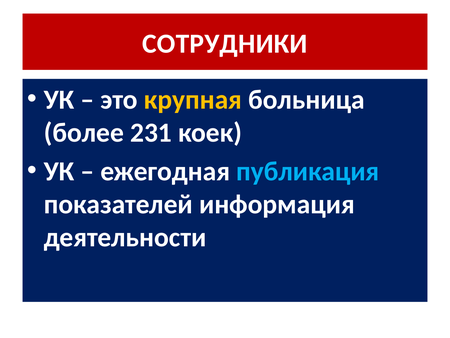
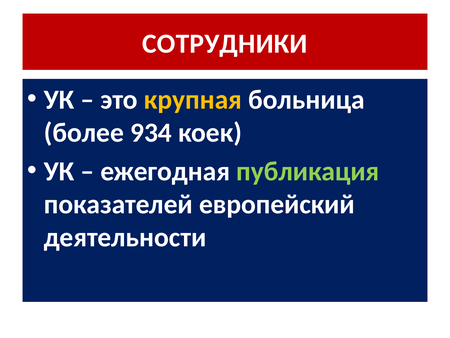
231: 231 -> 934 (151, 132)
публикация colour: light blue -> light green (308, 171)
информация: информация -> европейский (277, 204)
